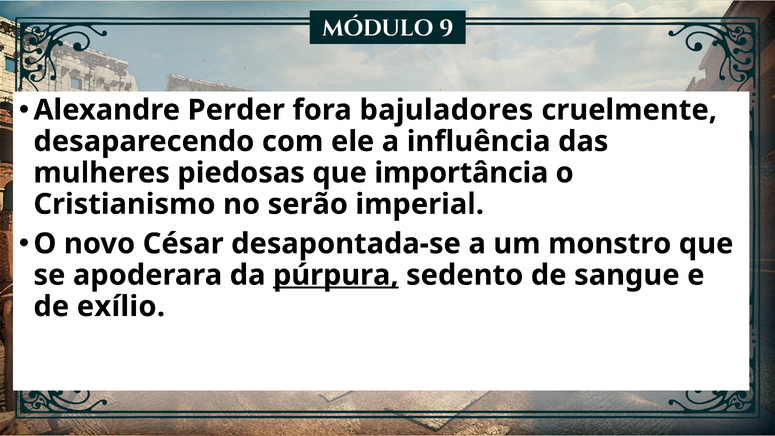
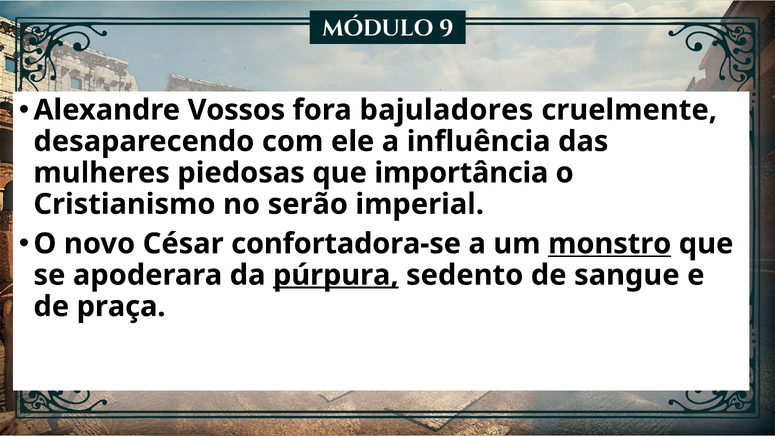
Perder: Perder -> Vossos (236, 110)
desapontada-se: desapontada-se -> confortadora-se (346, 244)
monstro underline: none -> present (610, 244)
exílio: exílio -> praça (121, 306)
